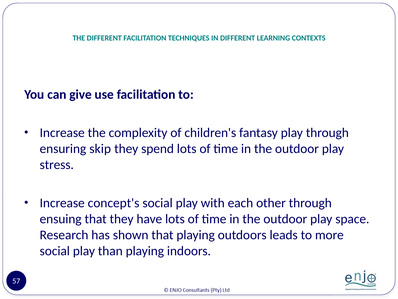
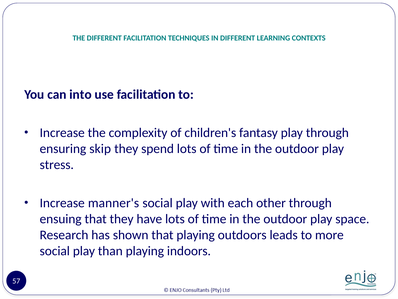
give: give -> into (81, 94)
concept's: concept's -> manner's (114, 203)
